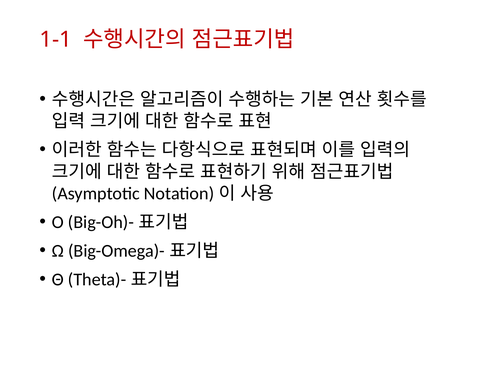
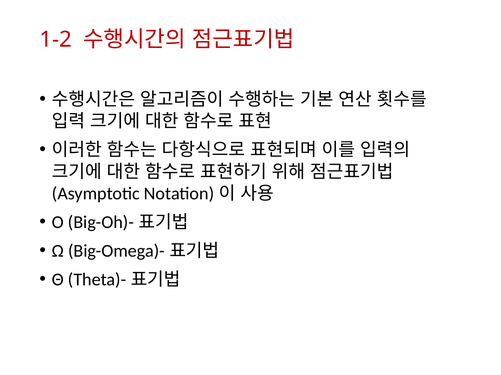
1-1: 1-1 -> 1-2 (56, 40)
